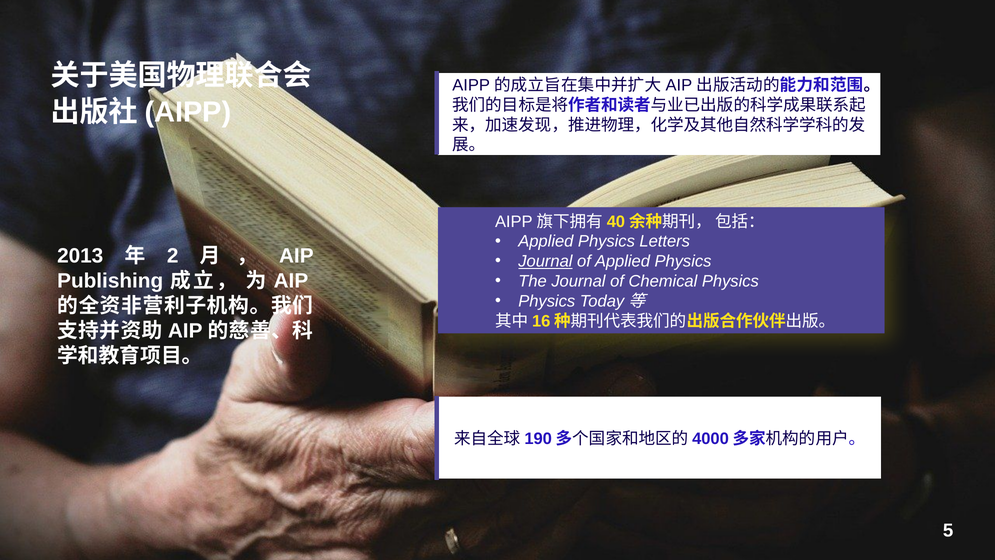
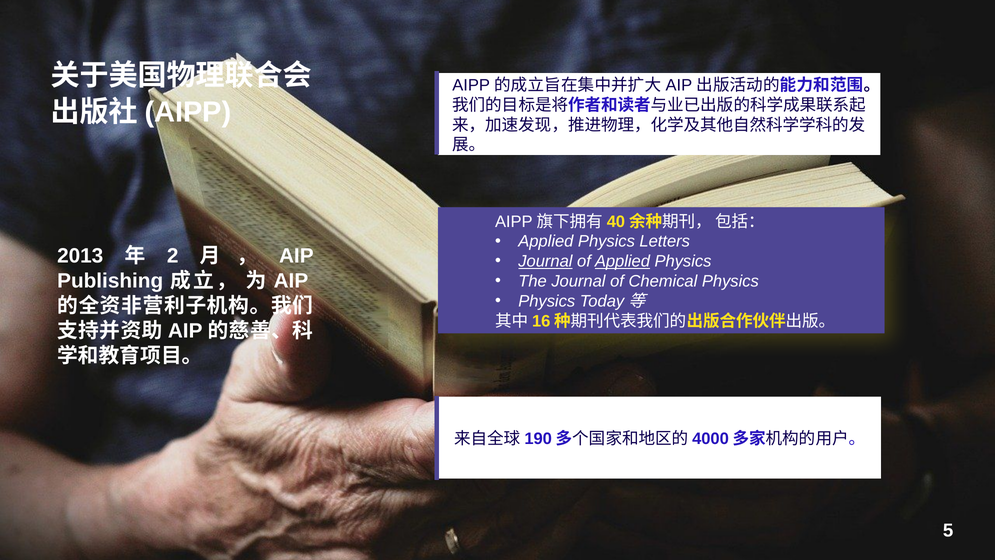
Applied underline: none -> present (622, 261)
